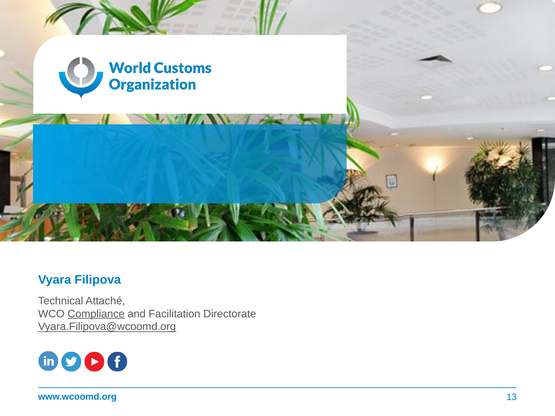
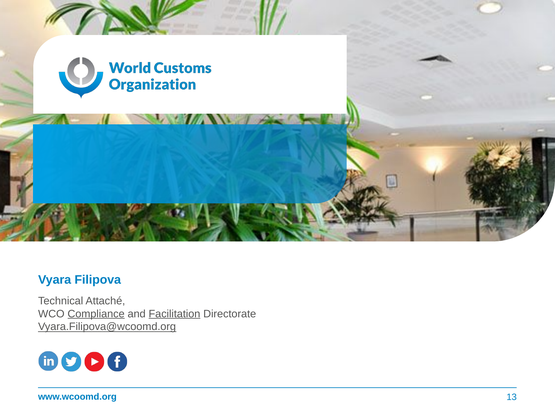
Facilitation underline: none -> present (174, 314)
